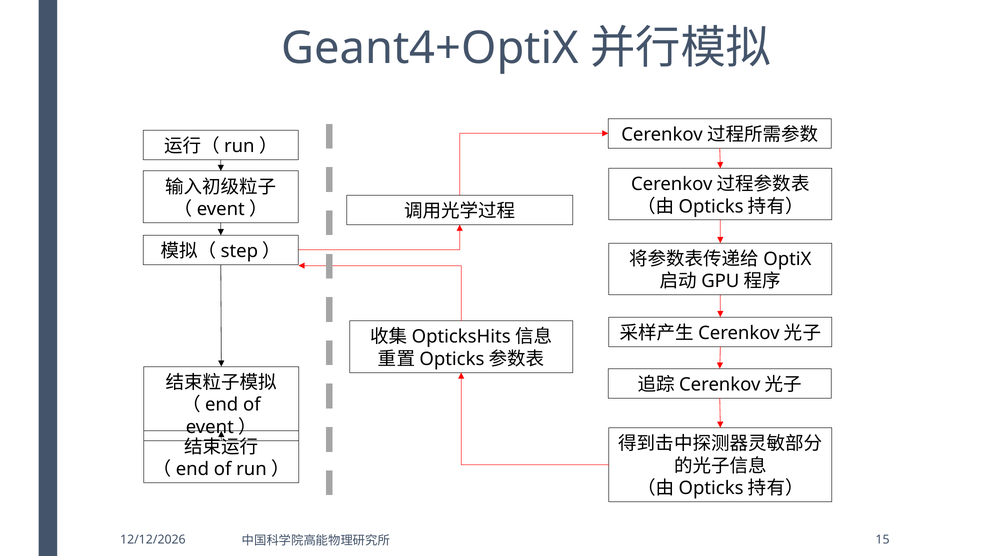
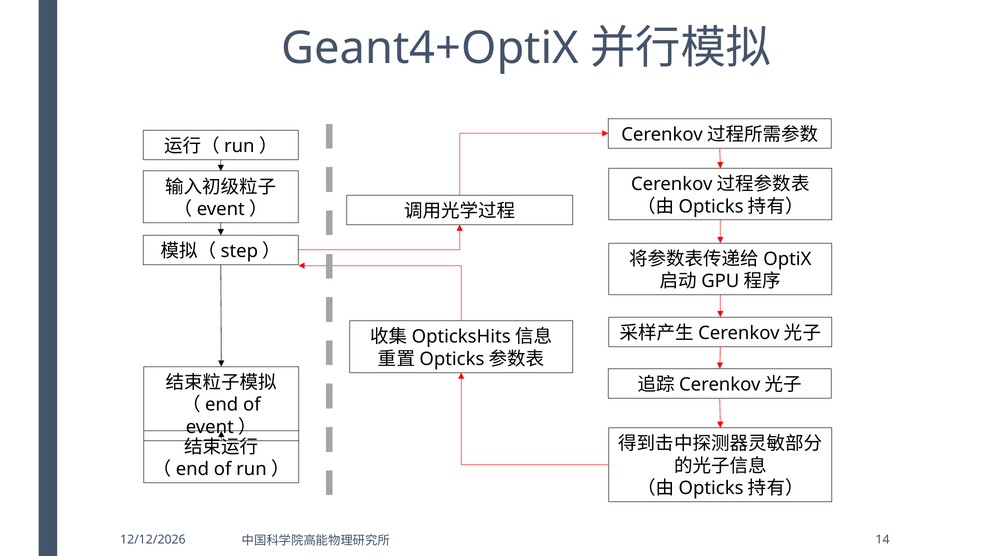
15: 15 -> 14 (883, 539)
